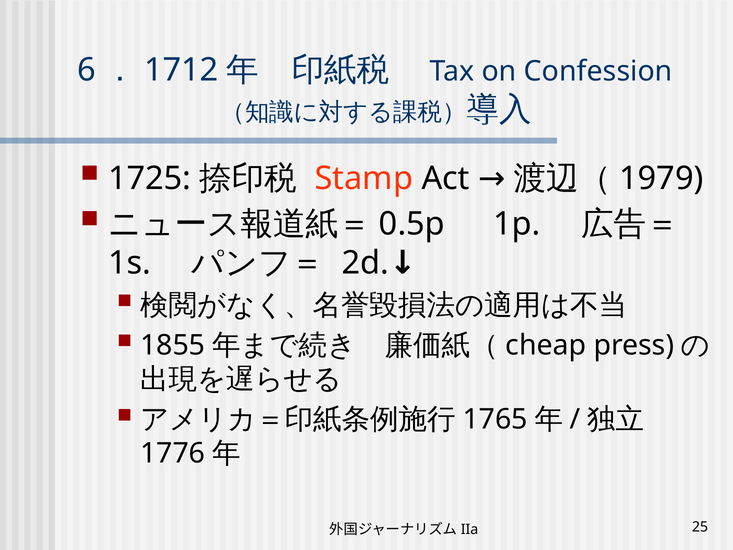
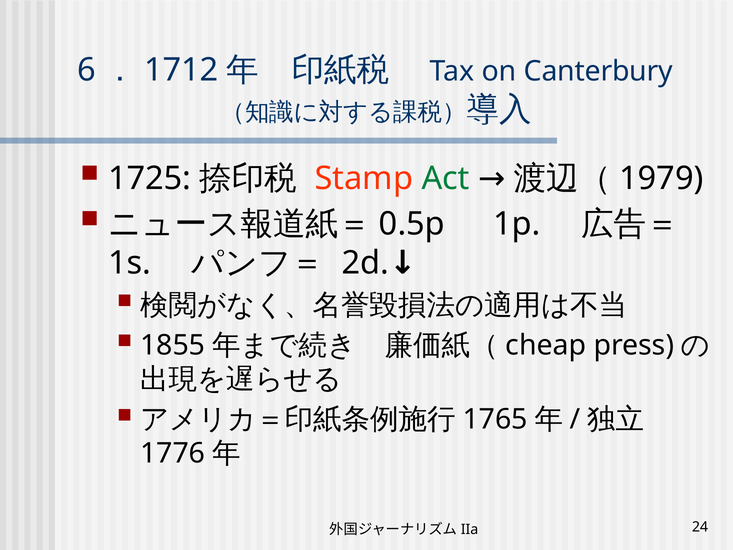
Confession: Confession -> Canterbury (598, 71)
Act colour: black -> green (446, 178)
25: 25 -> 24 (700, 527)
